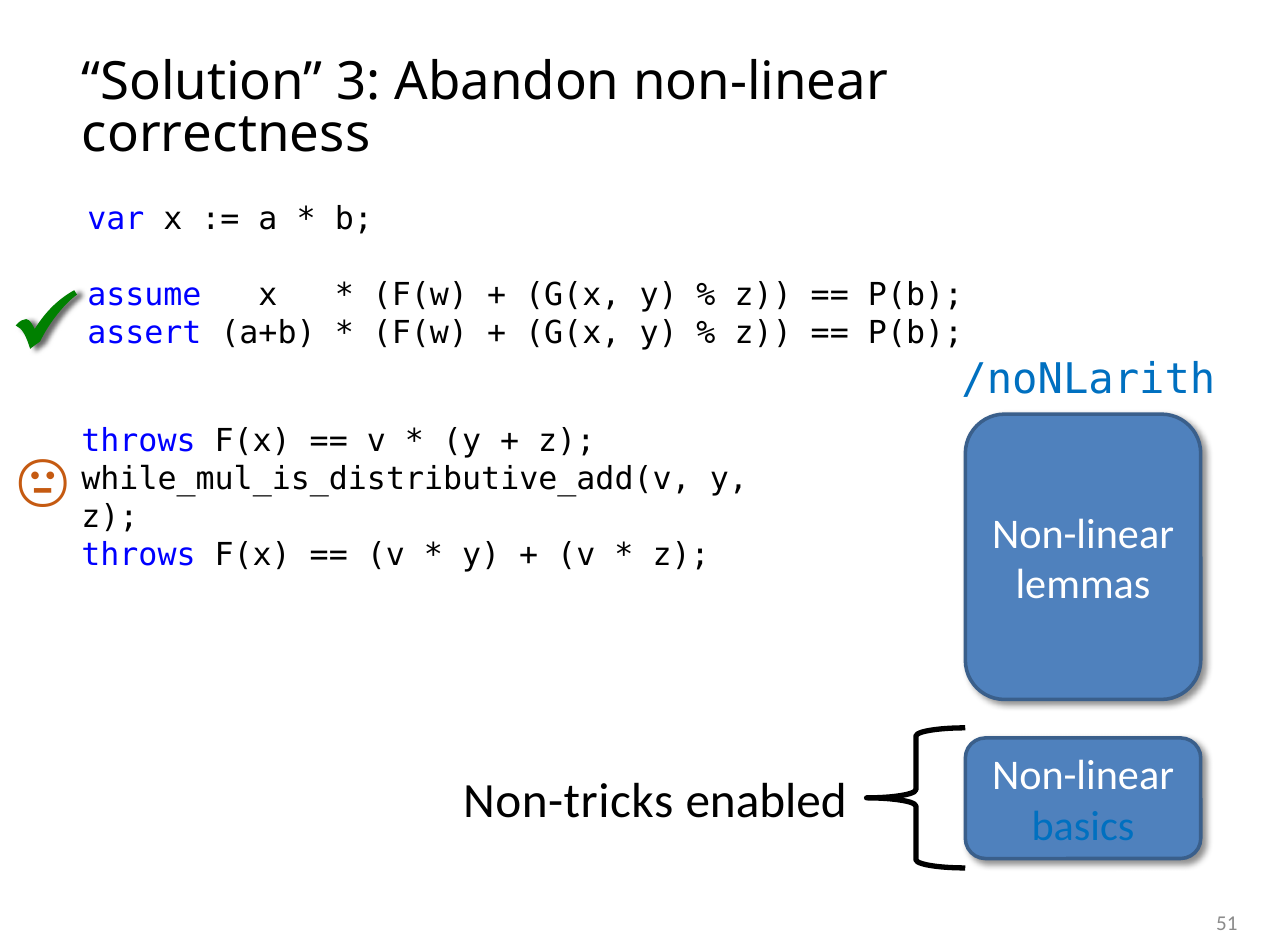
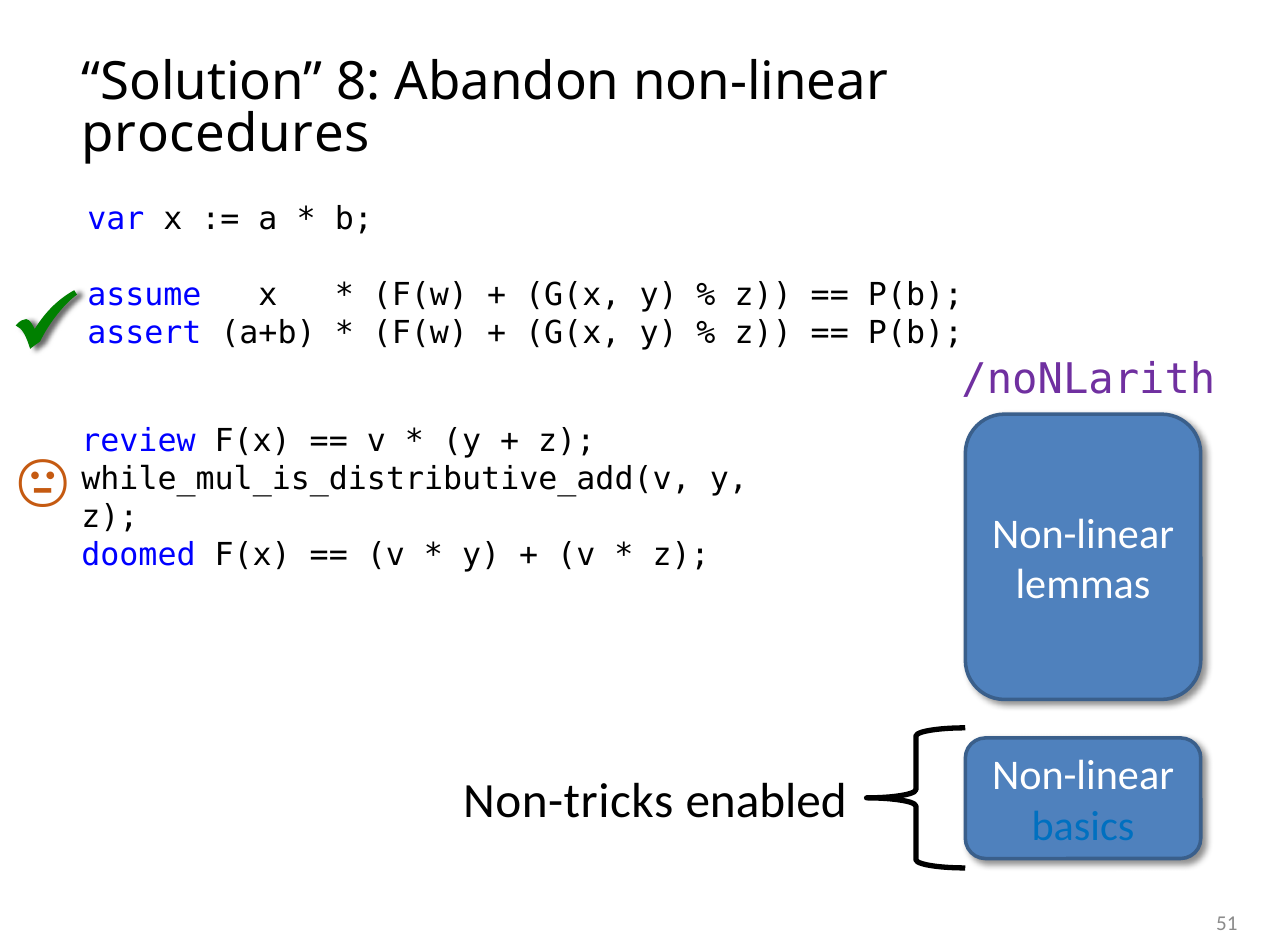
3: 3 -> 8 (359, 82)
correctness: correctness -> procedures (226, 134)
/noNLarith colour: blue -> purple (1088, 380)
throws: throws -> review (138, 440)
throws: throws -> doomed (138, 554)
